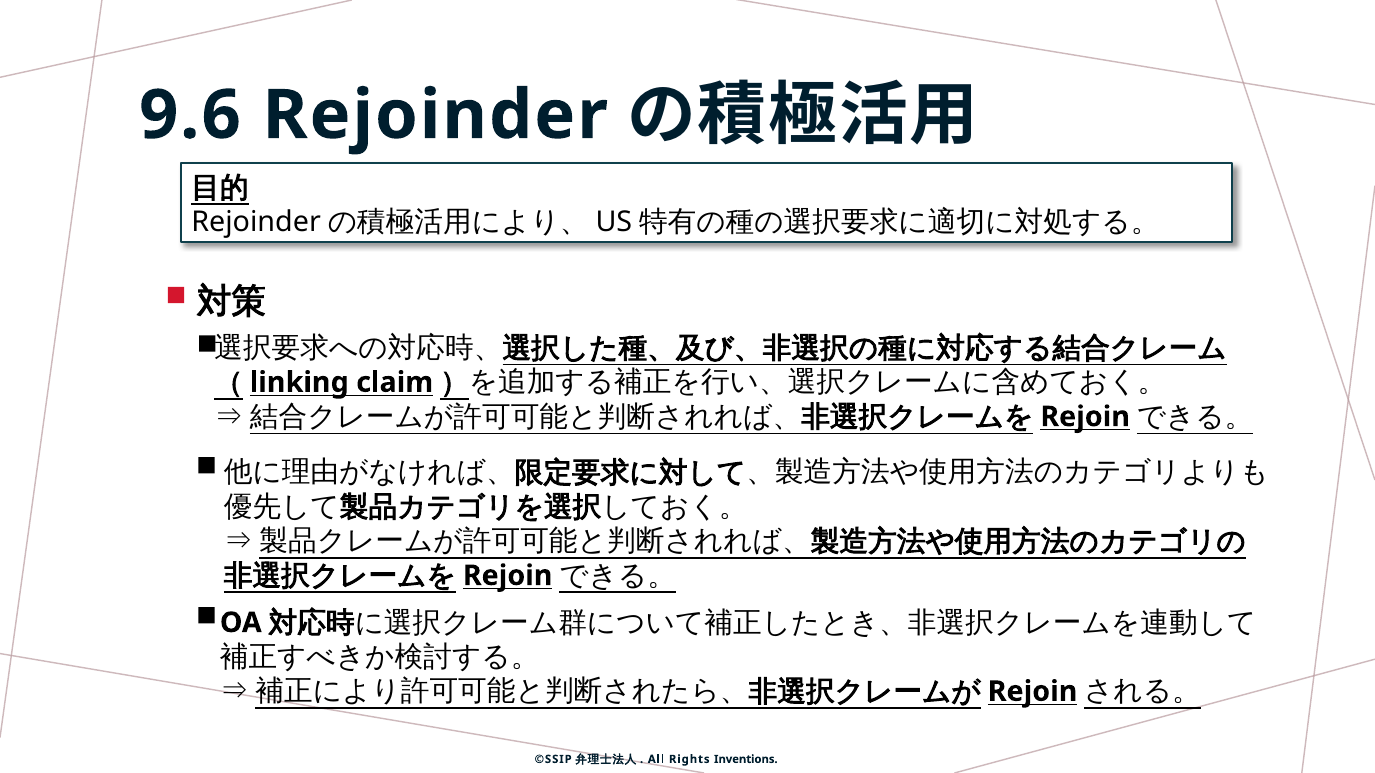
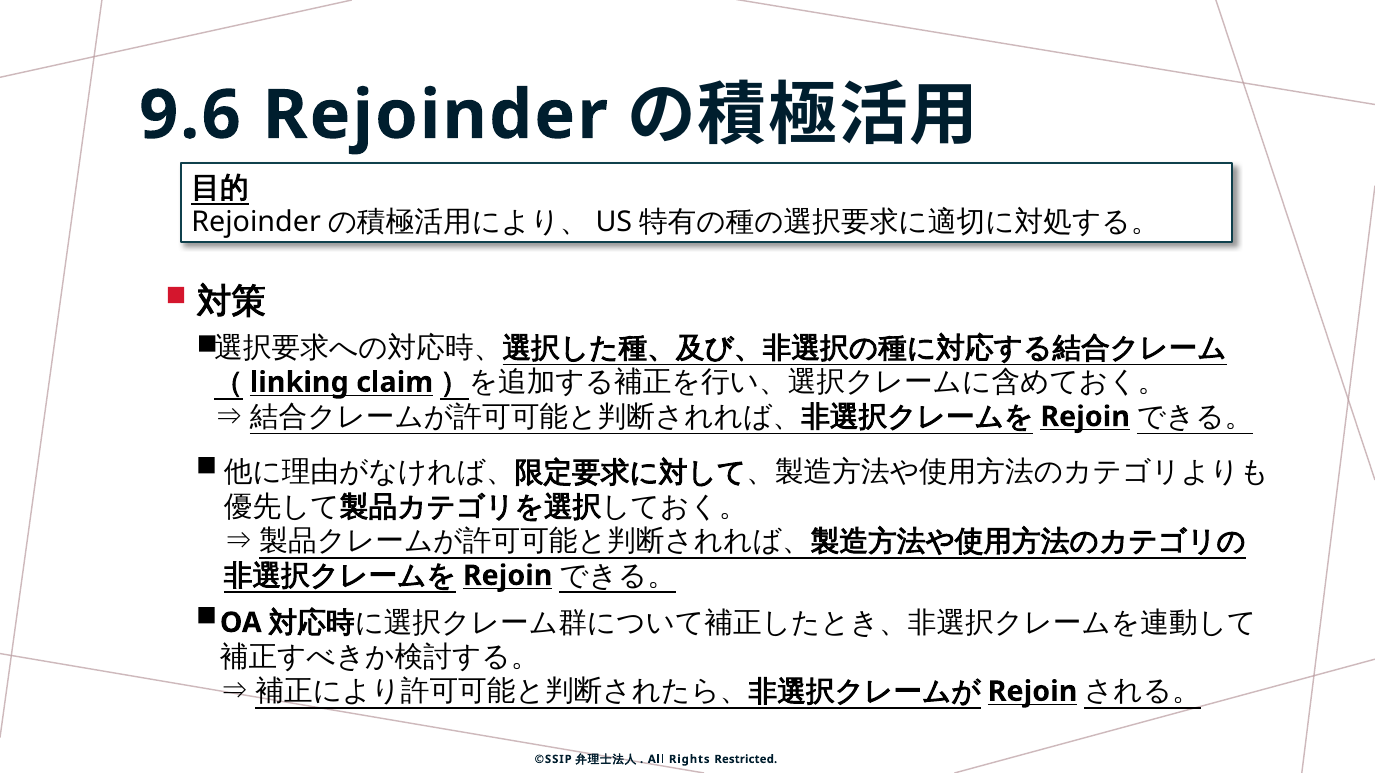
Inventions: Inventions -> Restricted (746, 760)
